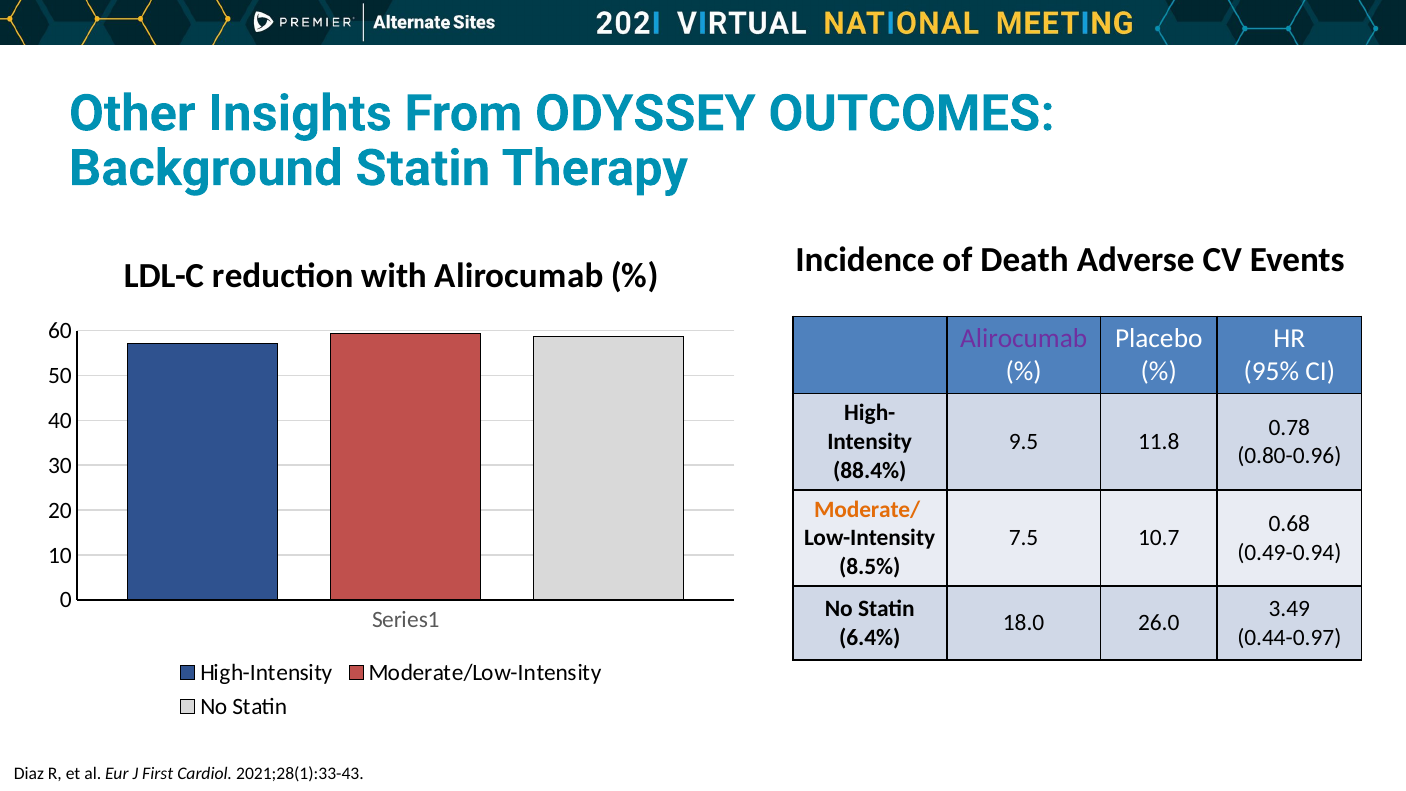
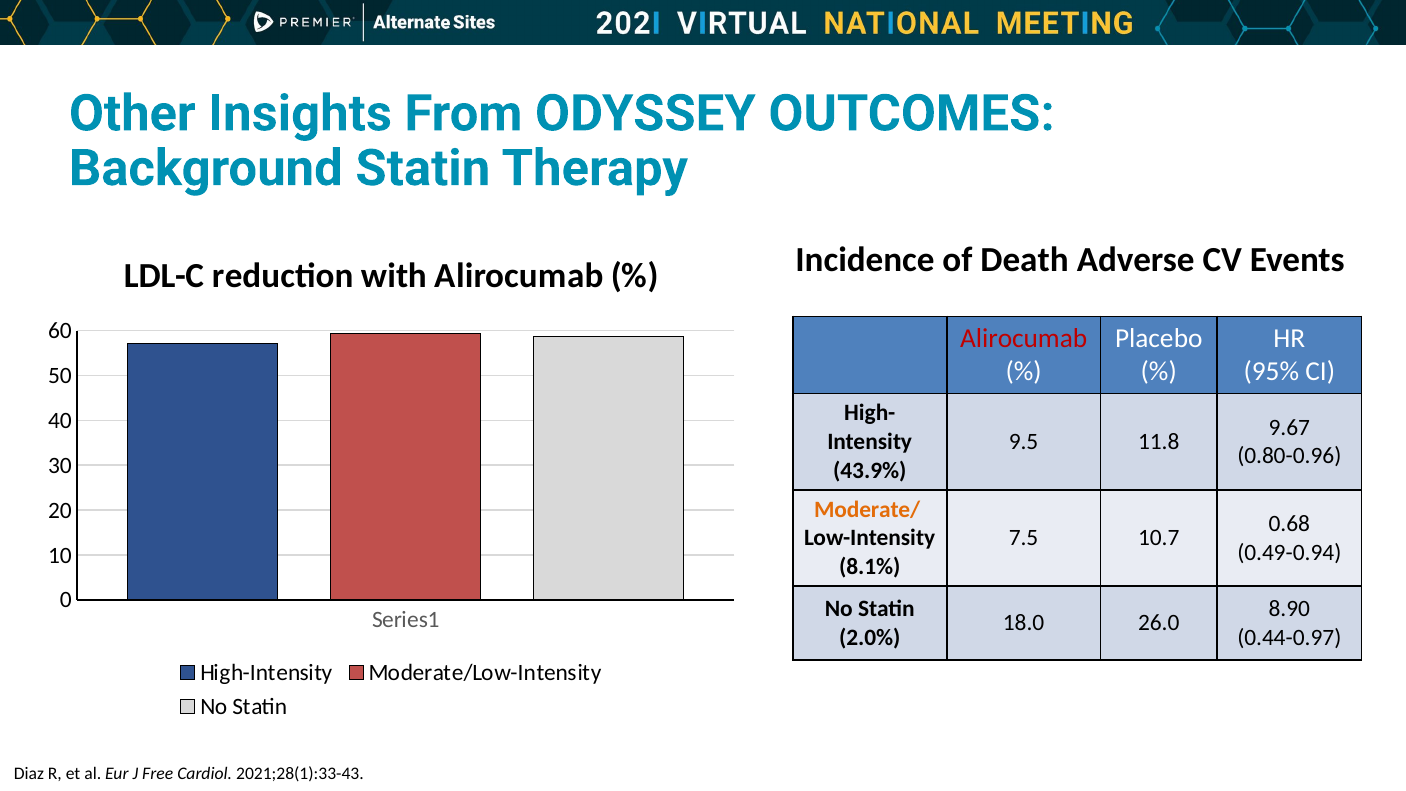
Alirocumab colour: purple -> red (1024, 339)
0.78: 0.78 -> 9.67 (1289, 427)
88.4%: 88.4% -> 43.9% (870, 470)
8.5%: 8.5% -> 8.1% (870, 567)
3.49: 3.49 -> 8.90 (1289, 609)
6.4%: 6.4% -> 2.0% (870, 637)
First: First -> Free (158, 774)
